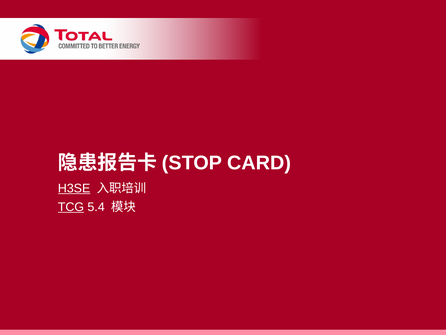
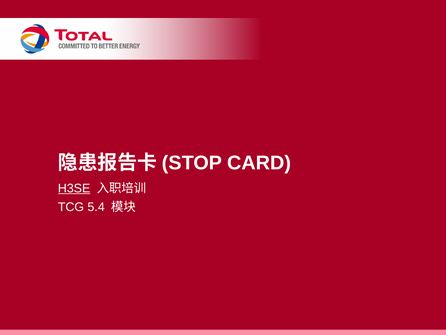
TCG underline: present -> none (71, 207)
